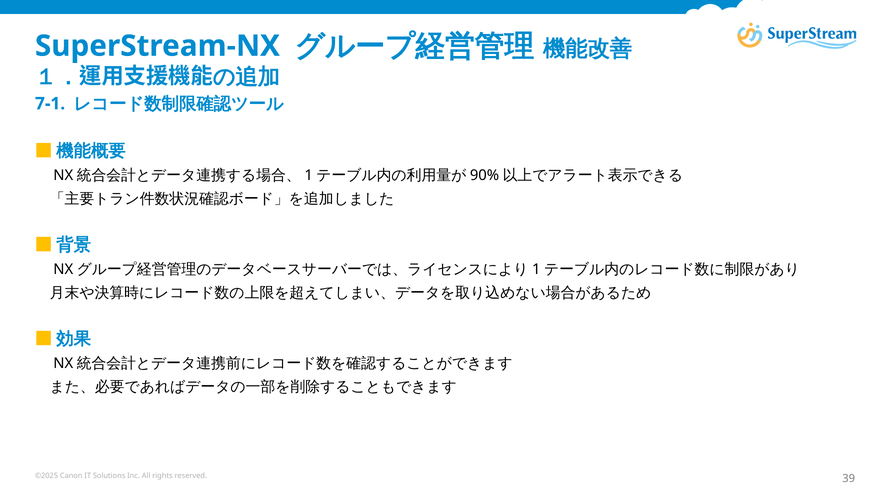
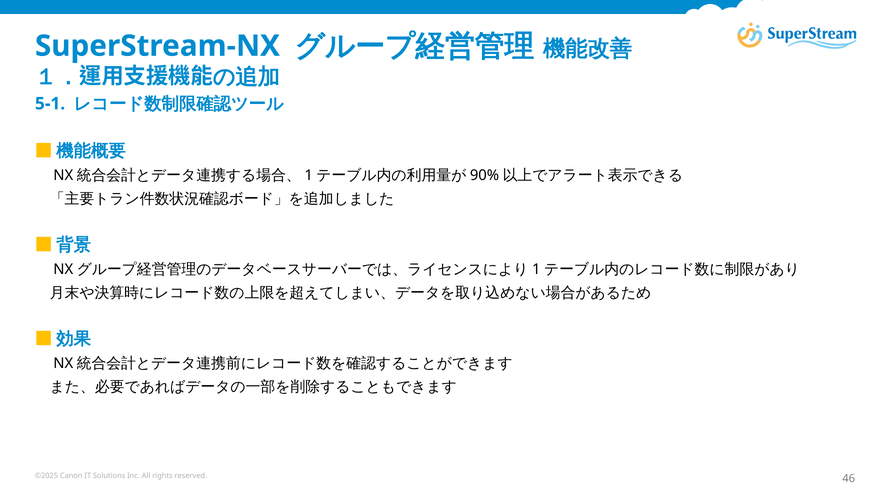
7-1: 7-1 -> 5-1 (50, 104)
39: 39 -> 46 (849, 478)
